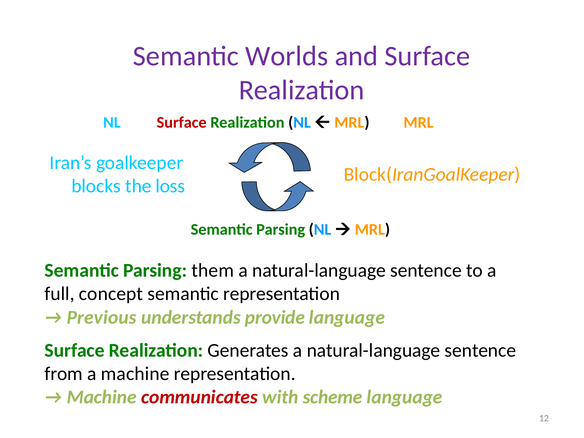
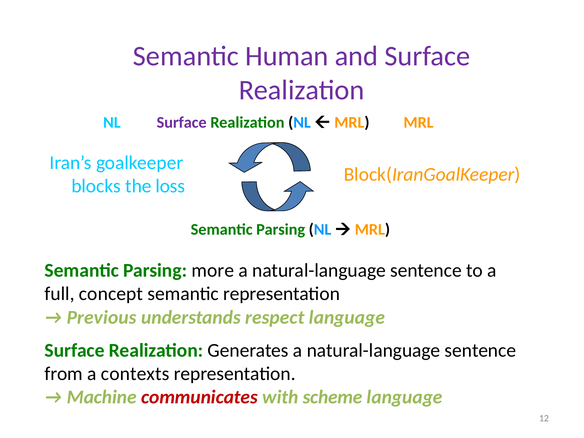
Worlds: Worlds -> Human (287, 56)
Surface colour: red -> purple (182, 122)
them: them -> more (213, 271)
provide: provide -> respect (275, 317)
a machine: machine -> contexts (135, 374)
